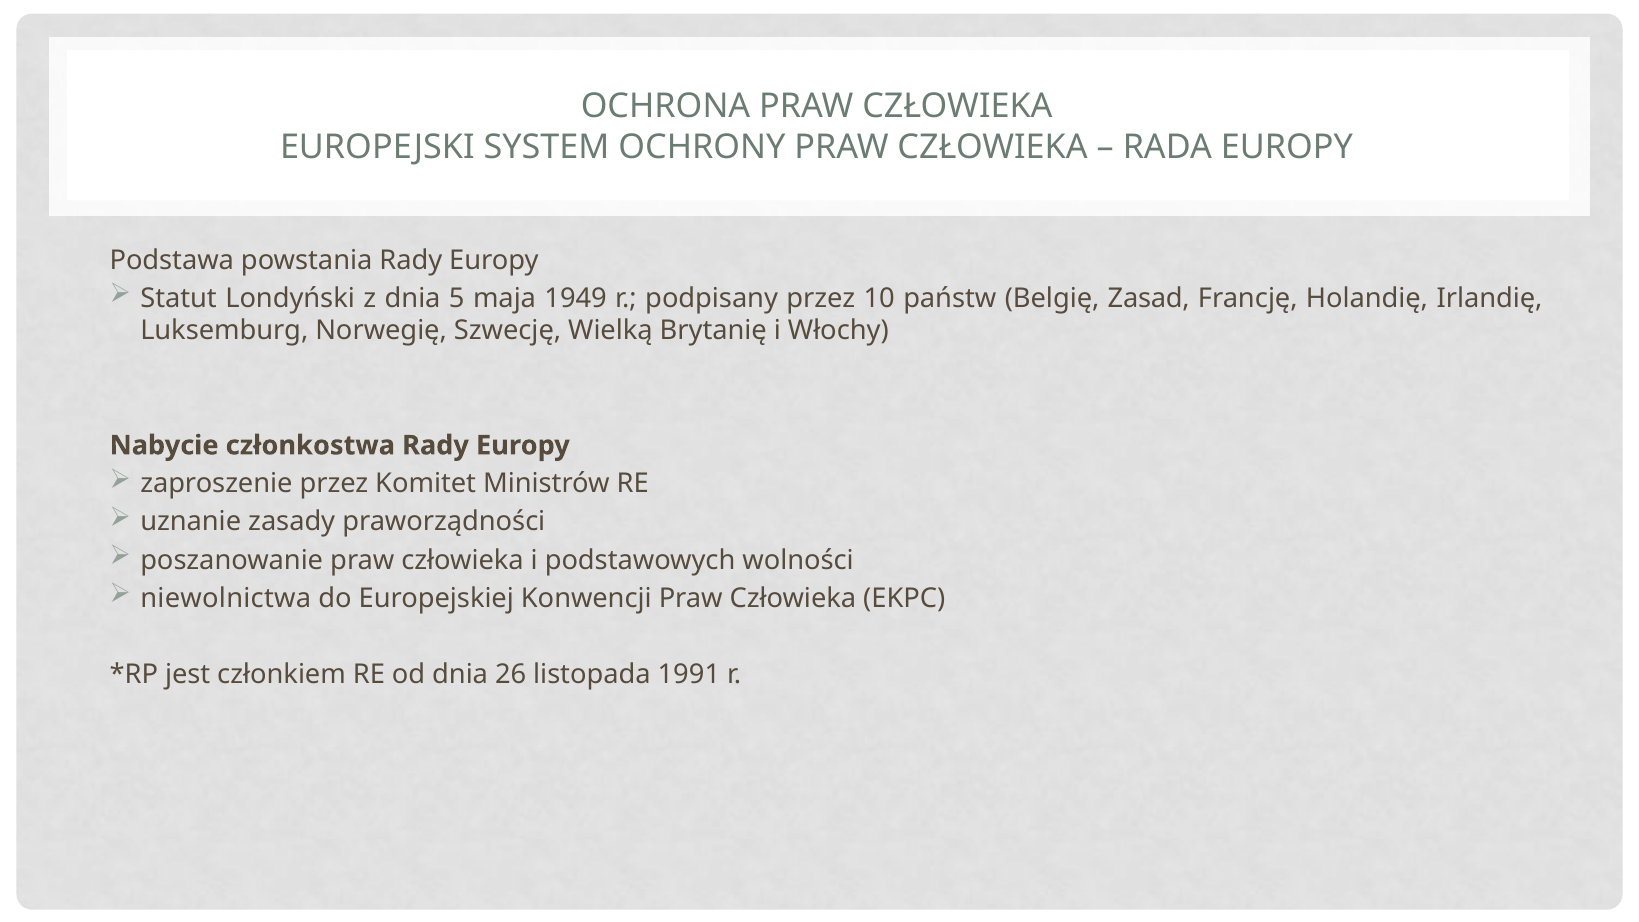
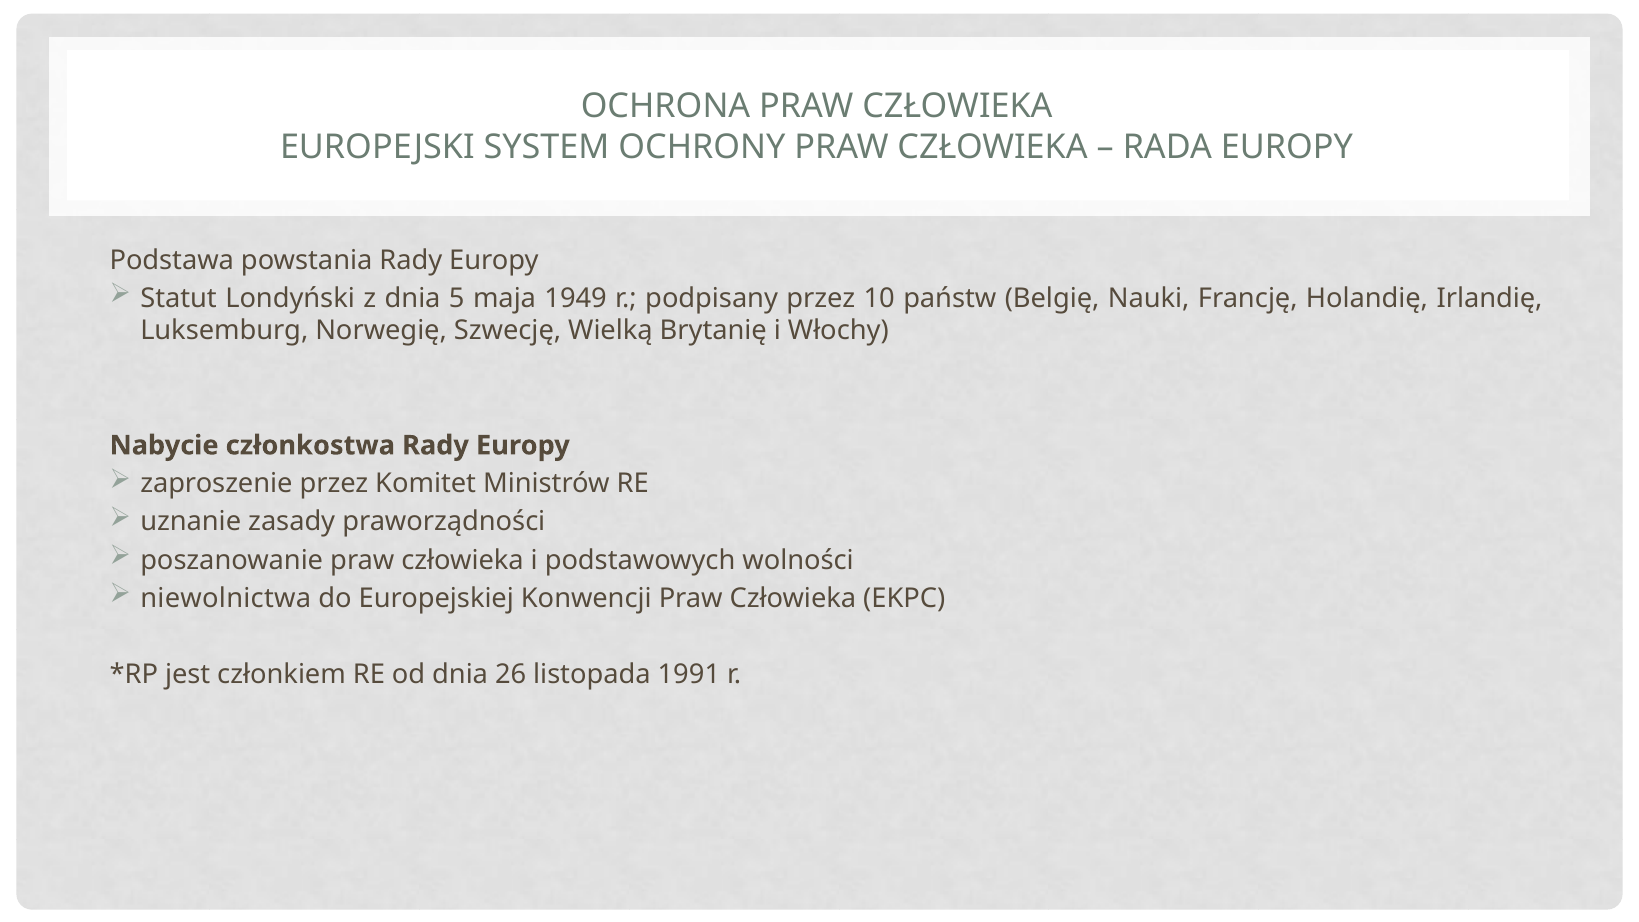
Zasad: Zasad -> Nauki (1149, 298)
